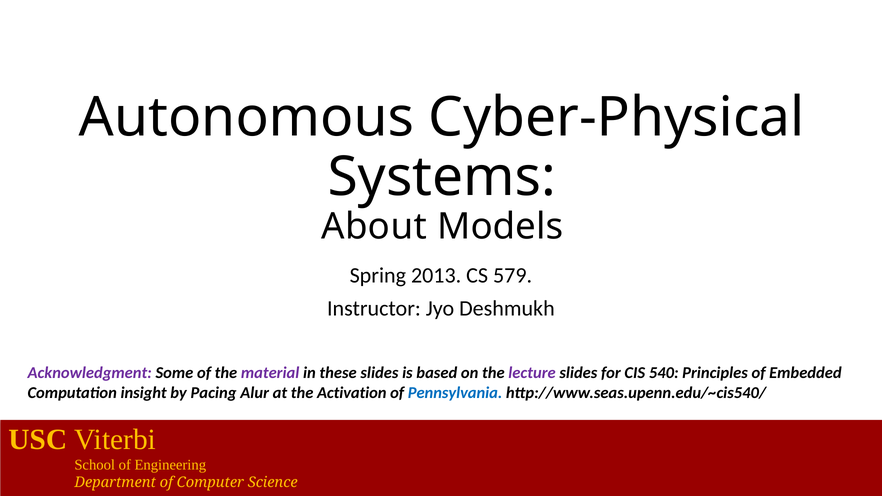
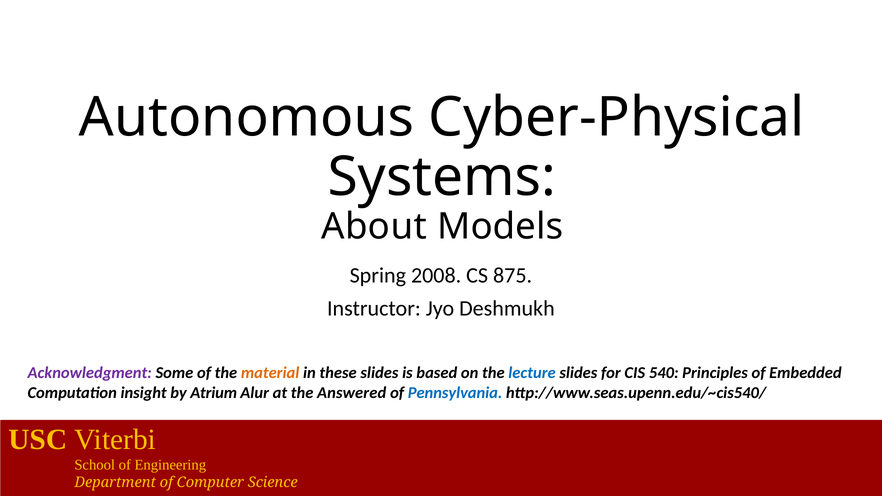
2013: 2013 -> 2008 (436, 276)
579: 579 -> 875 (513, 276)
material colour: purple -> orange (270, 373)
lecture colour: purple -> blue (532, 373)
Pacing: Pacing -> Atrium (214, 393)
Activation: Activation -> Answered (352, 393)
